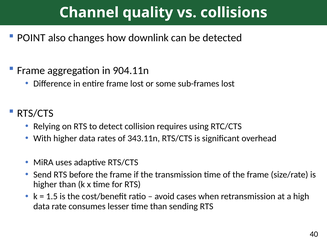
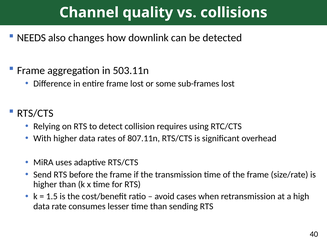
POINT: POINT -> NEEDS (31, 38)
904.11n: 904.11n -> 503.11n (131, 71)
343.11n: 343.11n -> 807.11n (144, 138)
